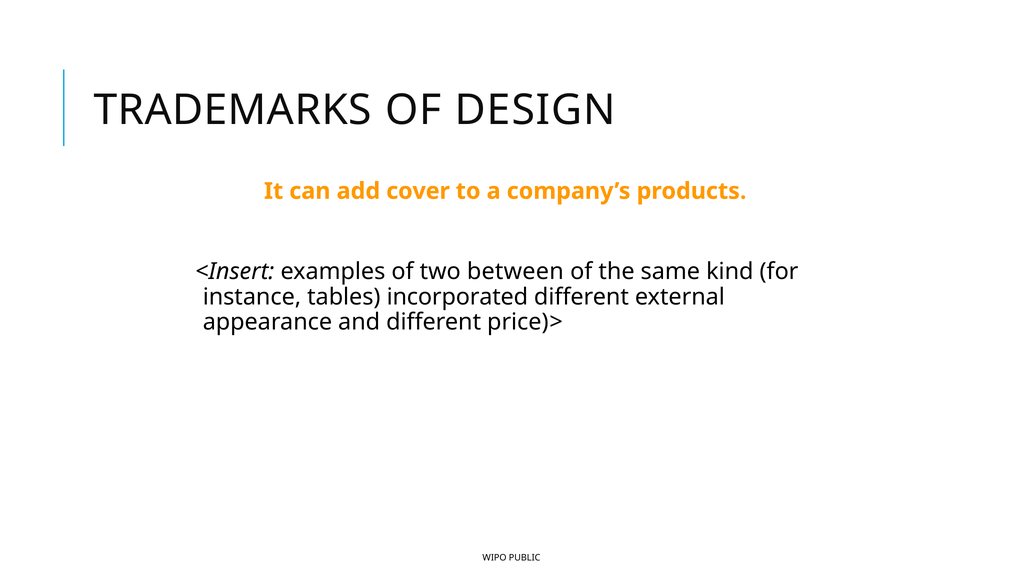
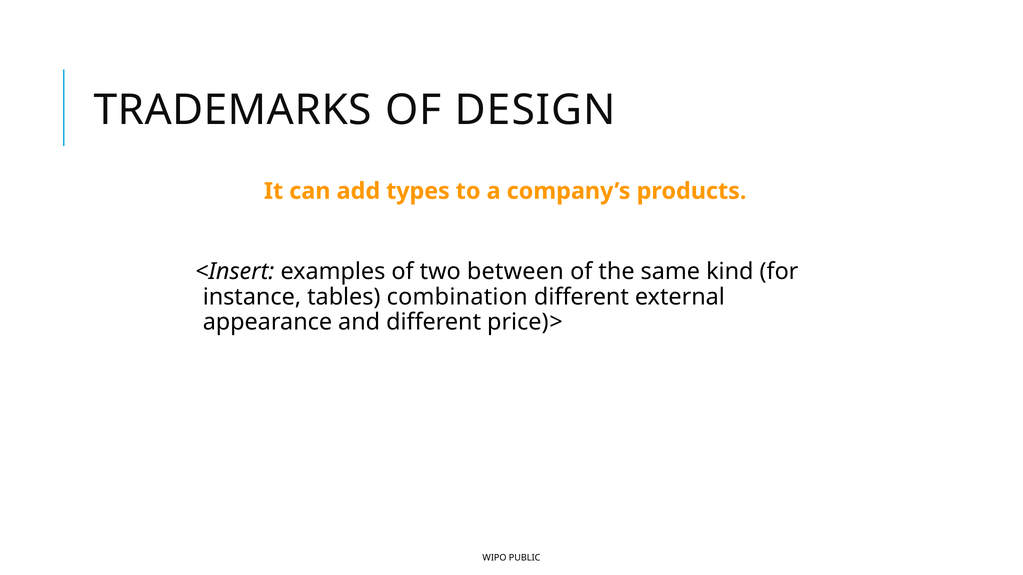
cover: cover -> types (418, 191)
incorporated: incorporated -> combination (457, 297)
